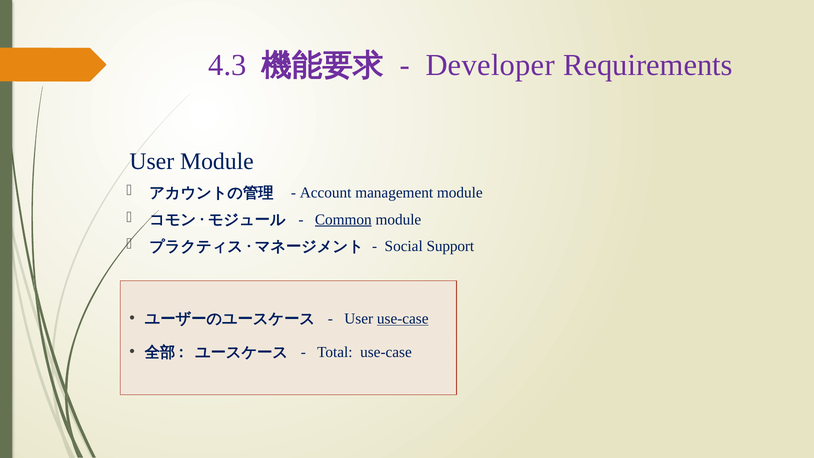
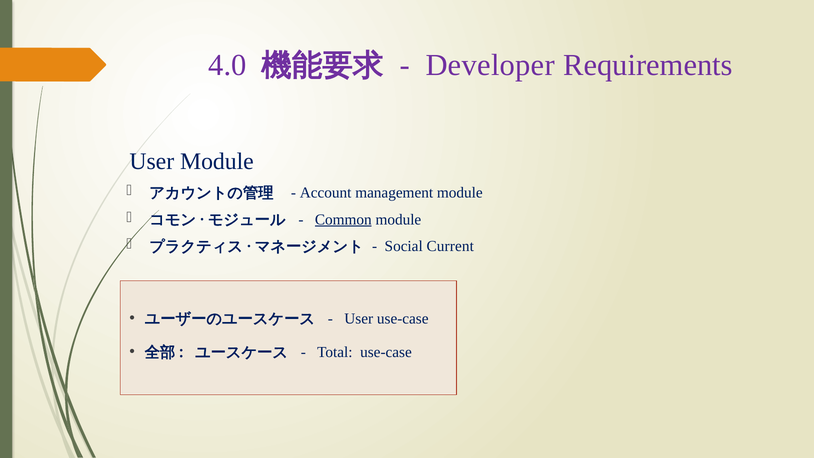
4.3: 4.3 -> 4.0 (227, 65)
Support: Support -> Current (450, 246)
use-case underline: present -> none (403, 319)
